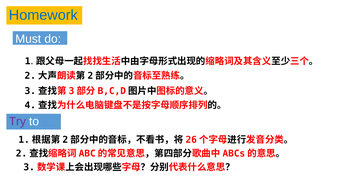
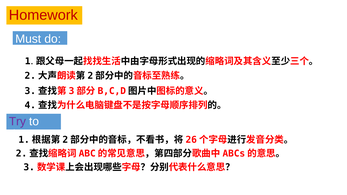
Homework colour: blue -> red (43, 15)
